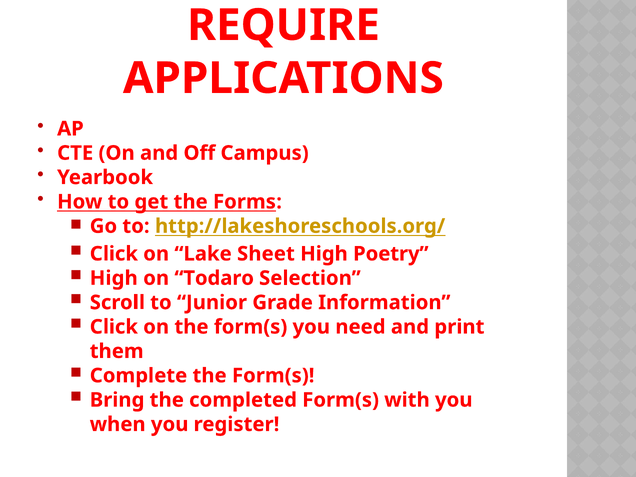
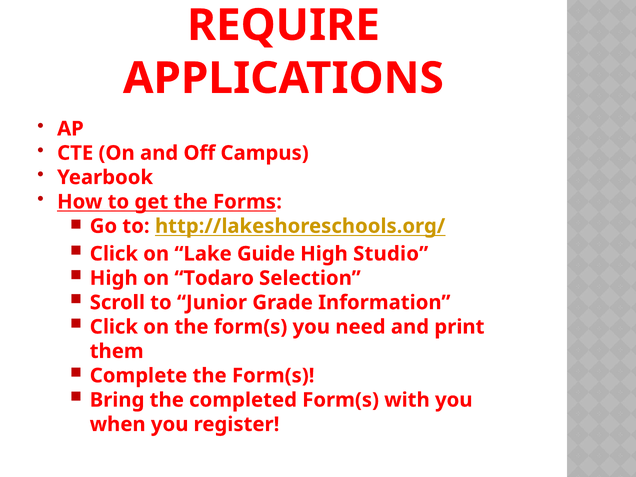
Sheet: Sheet -> Guide (266, 254)
Poetry: Poetry -> Studio (391, 254)
